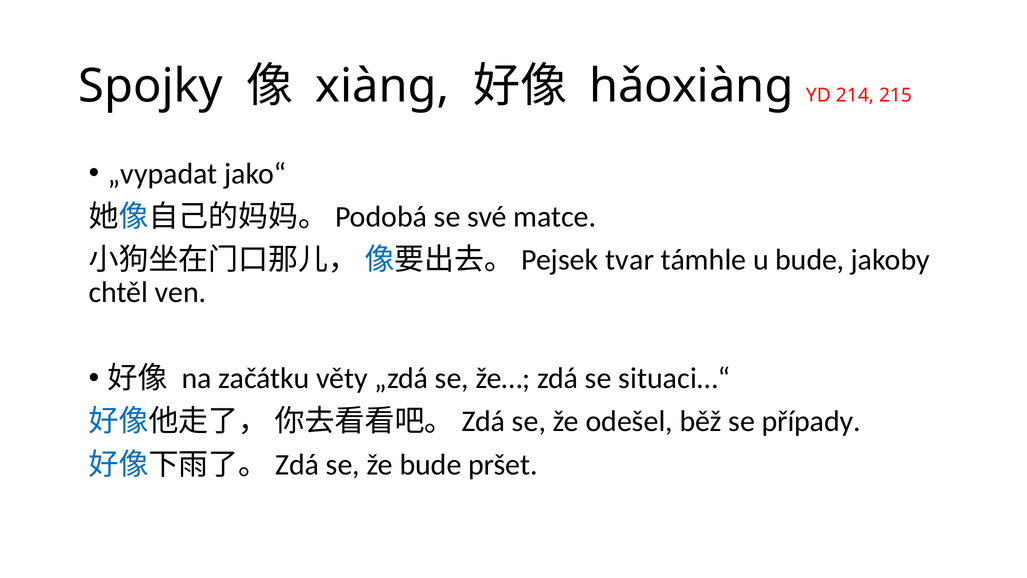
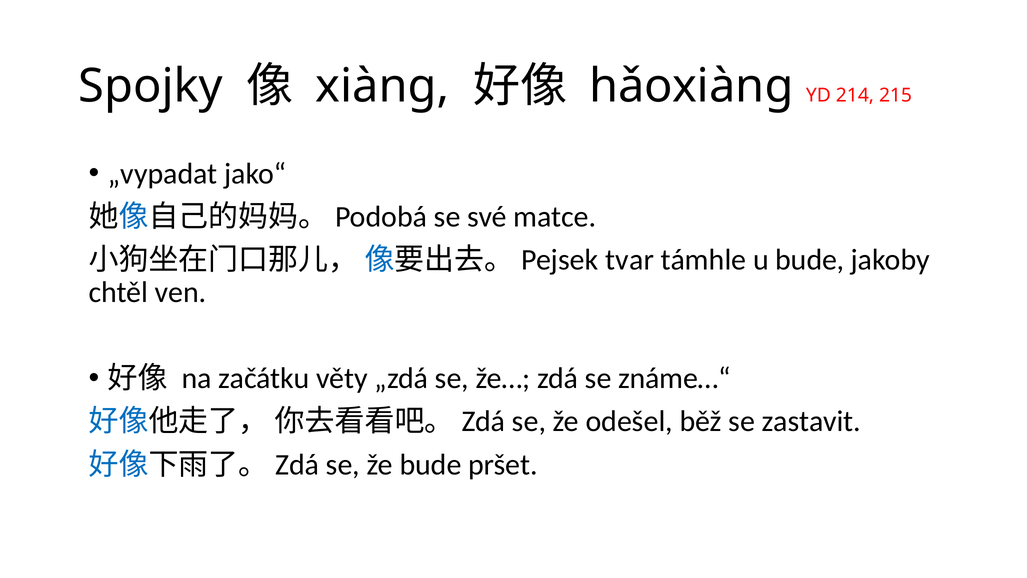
situaci…“: situaci…“ -> známe…“ (675, 378)
případy: případy -> zastavit (811, 421)
